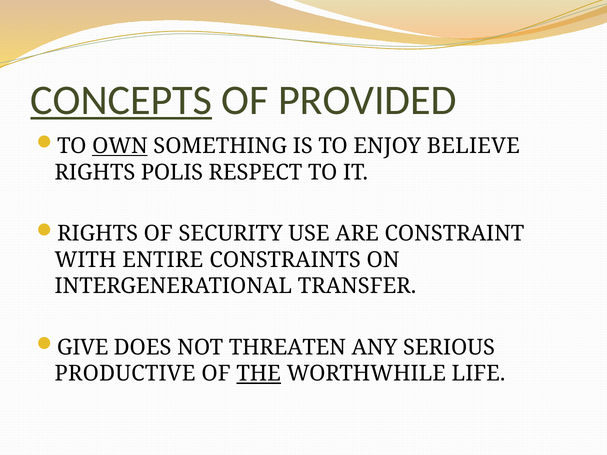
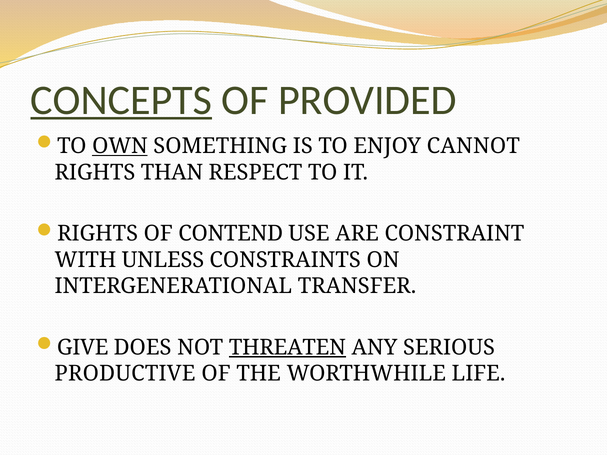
BELIEVE: BELIEVE -> CANNOT (473, 146)
POLIS: POLIS -> THAN (172, 172)
SECURITY: SECURITY -> CONTEND (231, 234)
ENTIRE: ENTIRE -> UNLESS (163, 260)
THREATEN underline: none -> present (287, 348)
THE underline: present -> none (259, 374)
